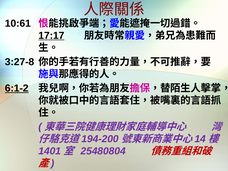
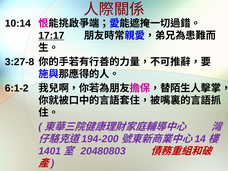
10:61: 10:61 -> 10:14 (18, 23)
6:1-2 underline: present -> none (17, 88)
25480804: 25480804 -> 20480803 (103, 151)
